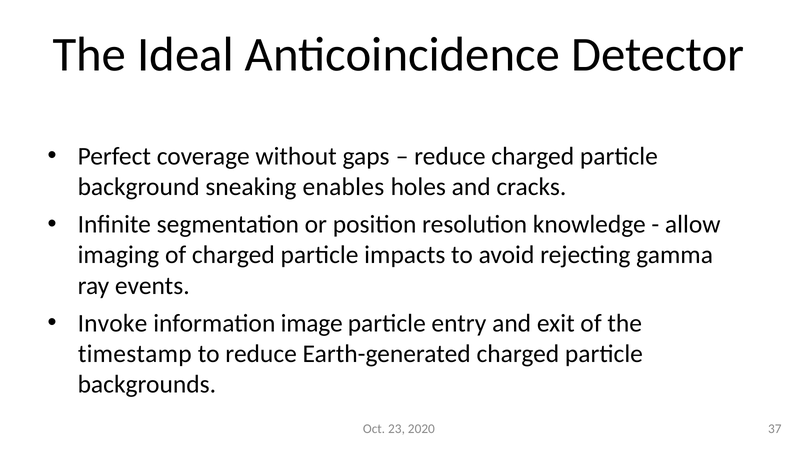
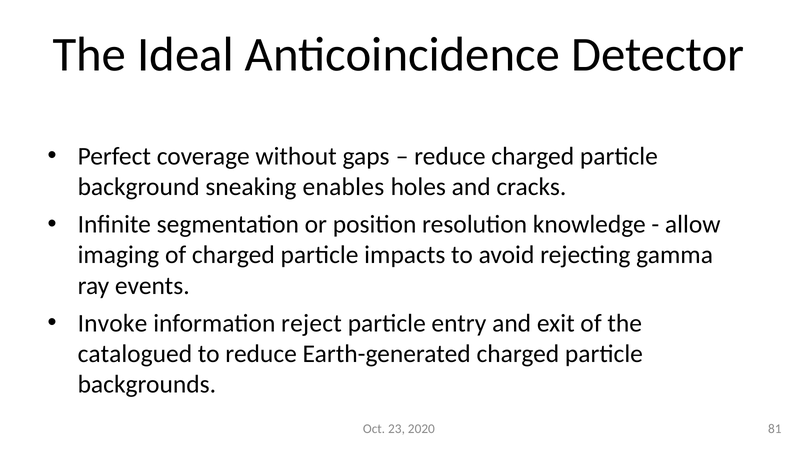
image: image -> reject (311, 323)
timestamp: timestamp -> catalogued (135, 354)
37: 37 -> 81 (775, 429)
